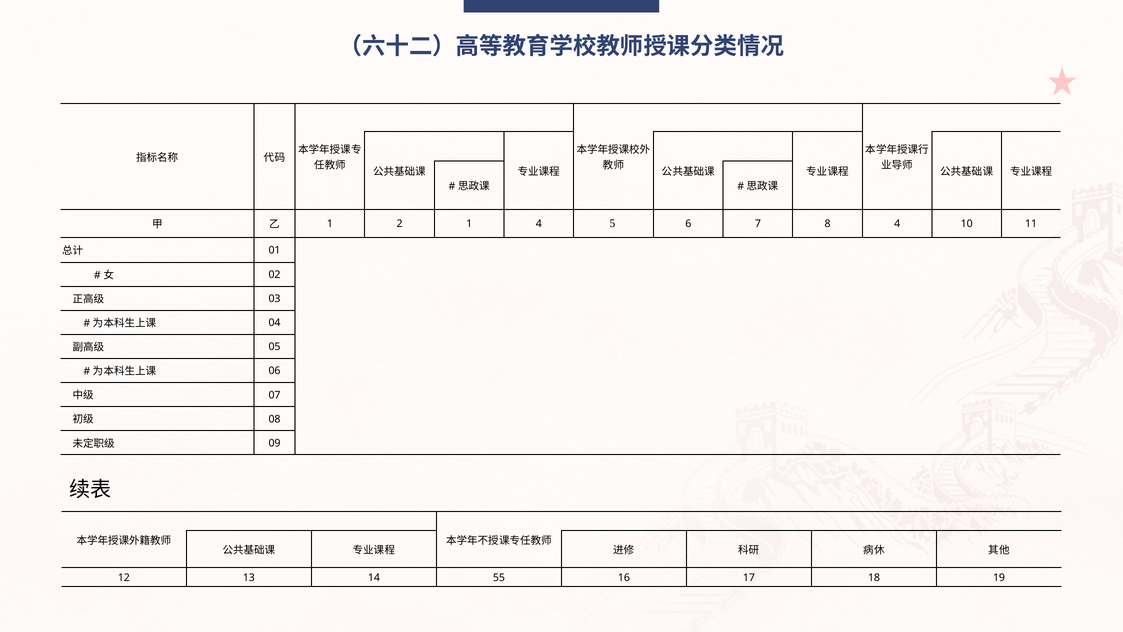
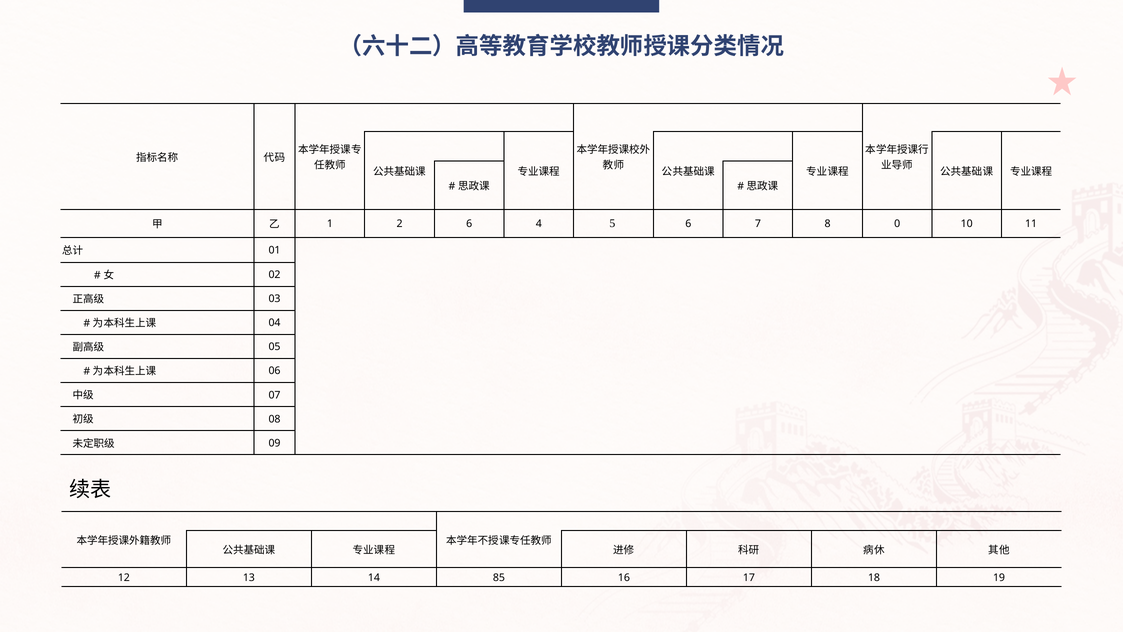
2 1: 1 -> 6 (469, 224)
8 4: 4 -> 0 (897, 224)
55: 55 -> 85 (499, 577)
